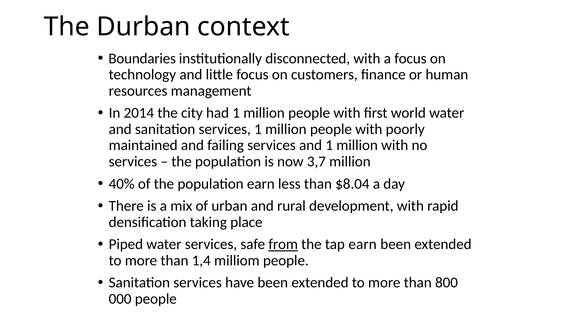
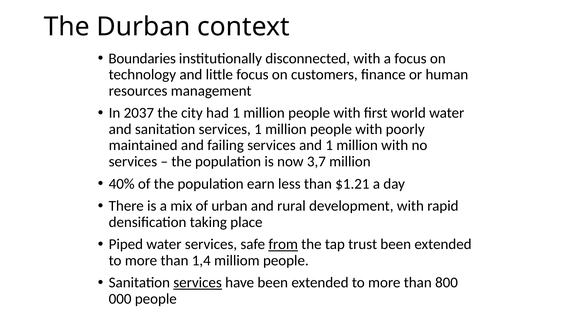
2014: 2014 -> 2037 (139, 113)
$8.04: $8.04 -> $1.21 (352, 184)
tap earn: earn -> trust (363, 244)
services underline: none -> present (198, 283)
